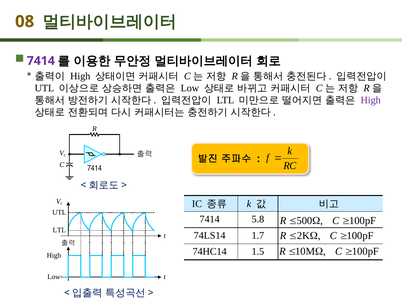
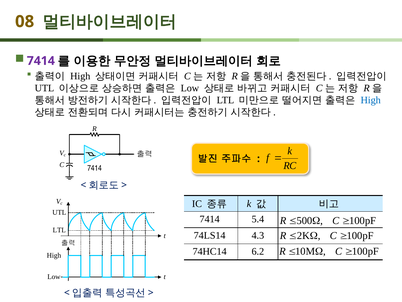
High colour: purple -> blue (371, 100)
5.8: 5.8 -> 5.4 (258, 219)
1.7: 1.7 -> 4.3 (258, 235)
1.5: 1.5 -> 6.2 (258, 251)
